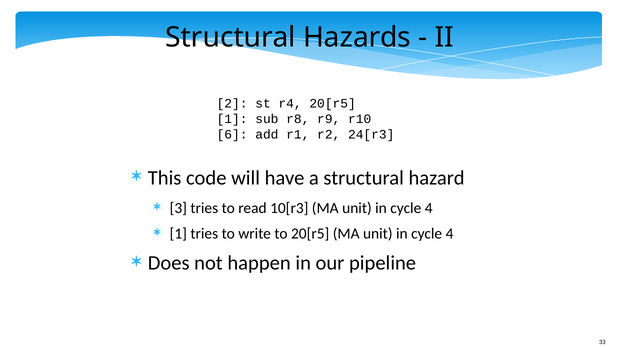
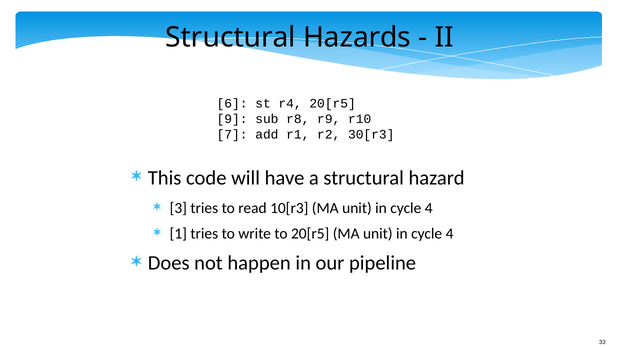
2: 2 -> 6 (232, 103)
1: 1 -> 9 (232, 119)
6: 6 -> 7 (232, 134)
24[r3: 24[r3 -> 30[r3 (371, 134)
